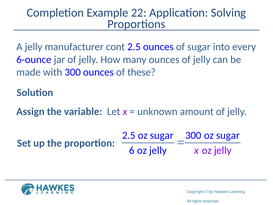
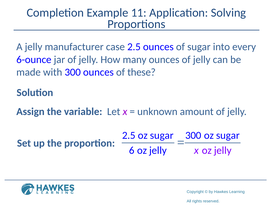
22: 22 -> 11 (139, 13)
cont: cont -> case (115, 47)
